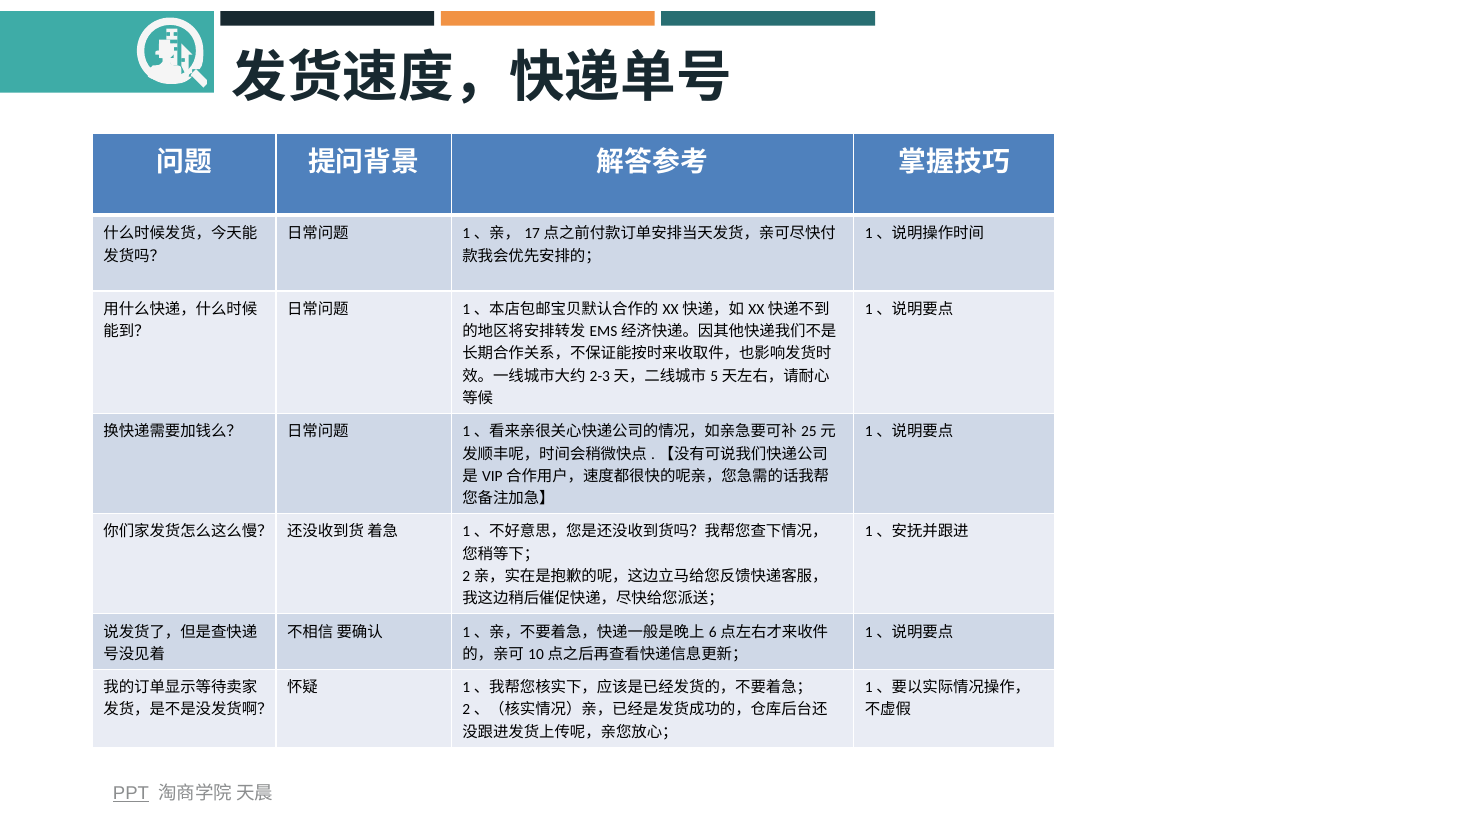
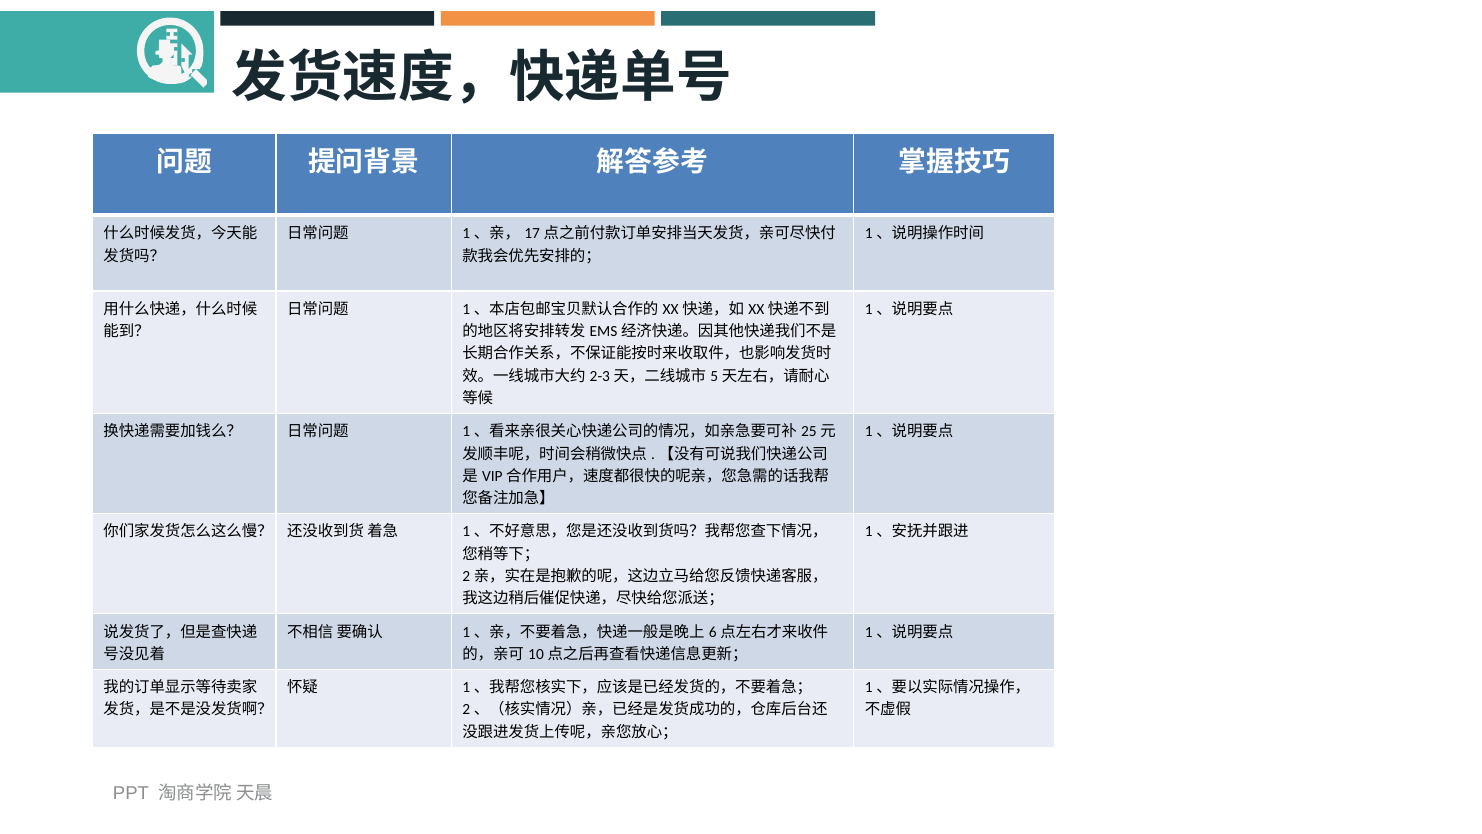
PPT underline: present -> none (131, 793)
